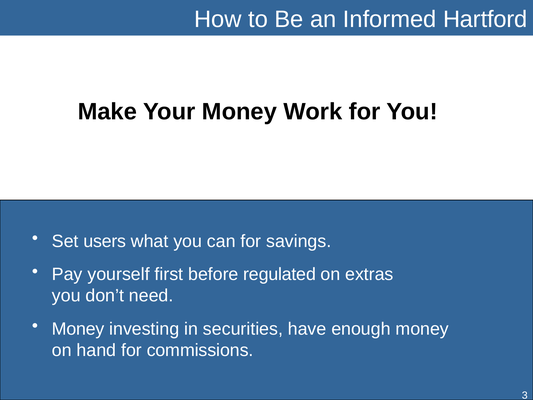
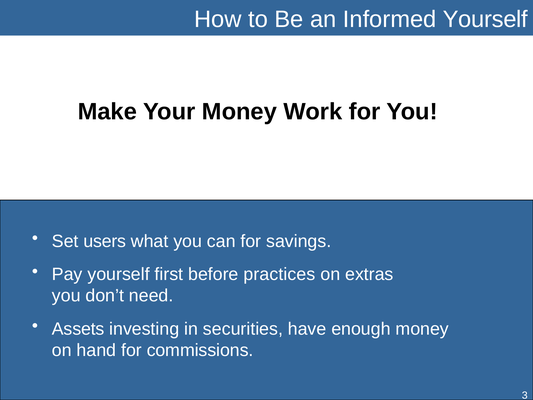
Informed Hartford: Hartford -> Yourself (485, 19)
regulated: regulated -> practices (279, 274)
Money: Money -> Assets (78, 329)
